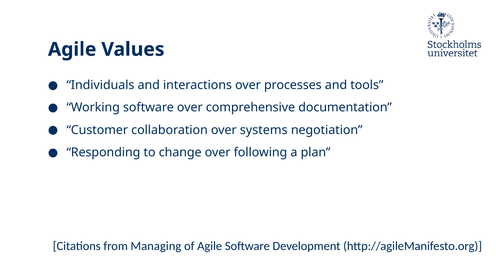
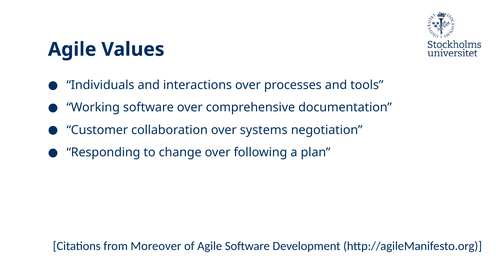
Managing: Managing -> Moreover (156, 246)
